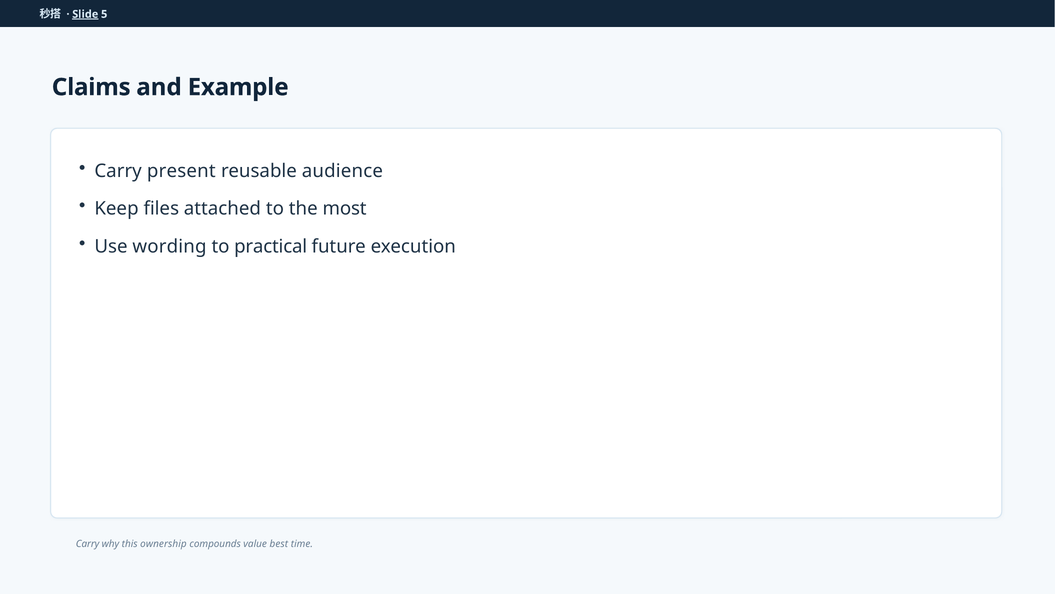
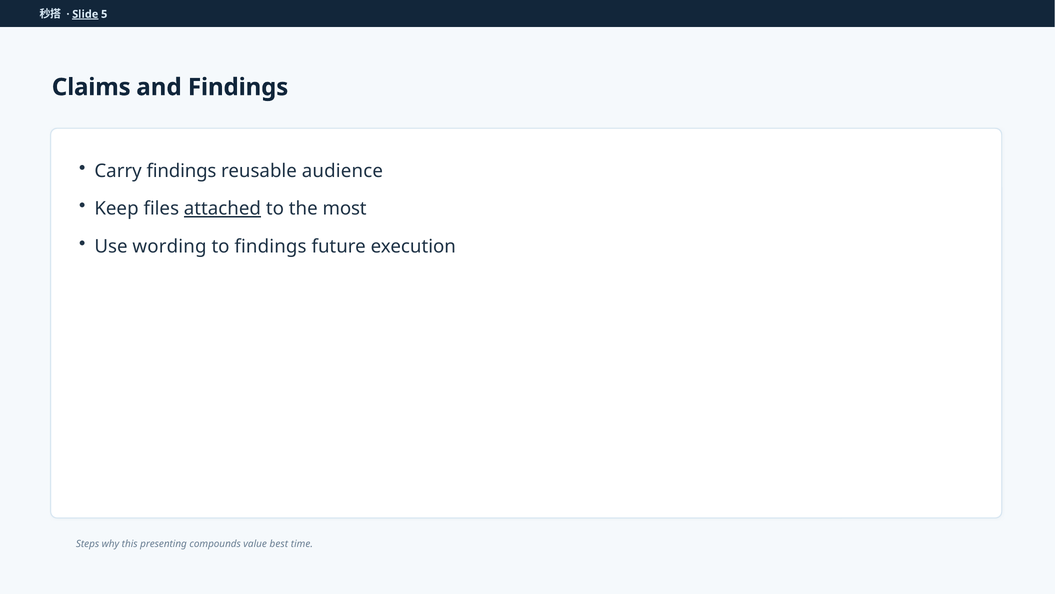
and Example: Example -> Findings (238, 87)
Carry present: present -> findings (182, 171)
attached underline: none -> present (222, 209)
to practical: practical -> findings (270, 246)
Carry: Carry -> Steps (88, 543)
ownership: ownership -> presenting (164, 543)
